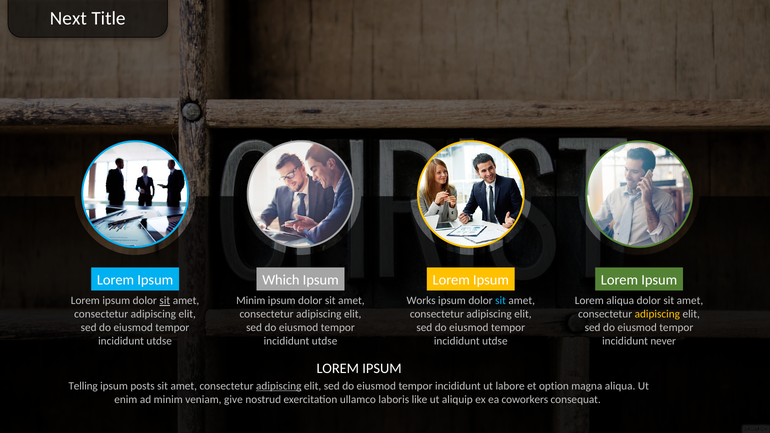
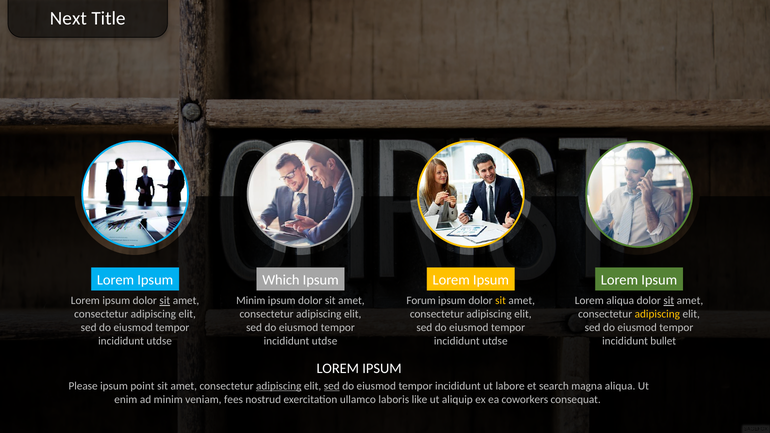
Works: Works -> Forum (421, 301)
sit colour: light blue -> yellow (501, 301)
sit underline: none -> present (669, 301)
never: never -> bullet (663, 341)
Telling: Telling -> Please (83, 386)
posts: posts -> point (143, 386)
sed underline: none -> present (332, 386)
option: option -> search (554, 386)
give: give -> fees (234, 400)
